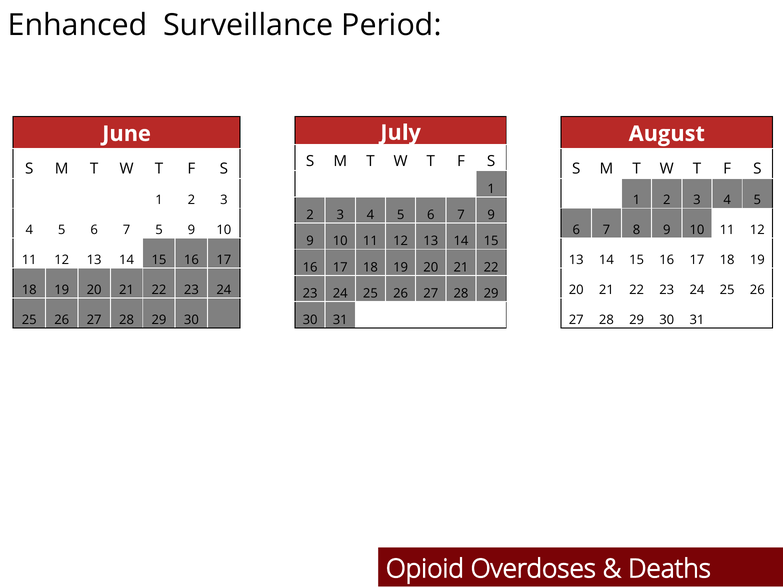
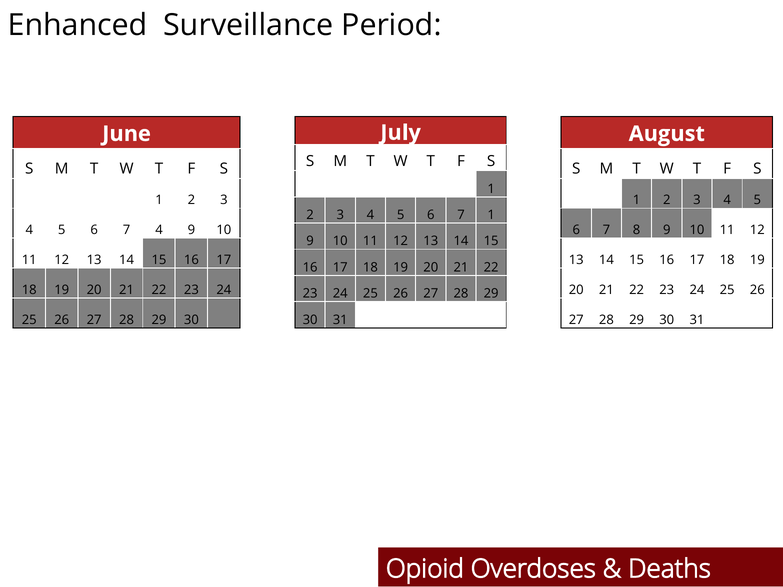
7 9: 9 -> 1 (491, 215)
7 5: 5 -> 4 (159, 230)
